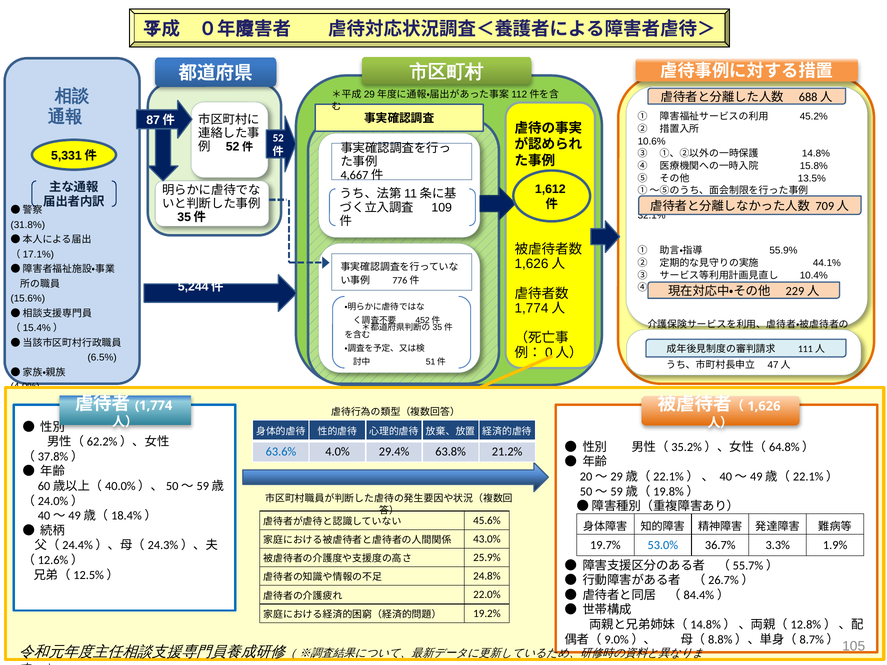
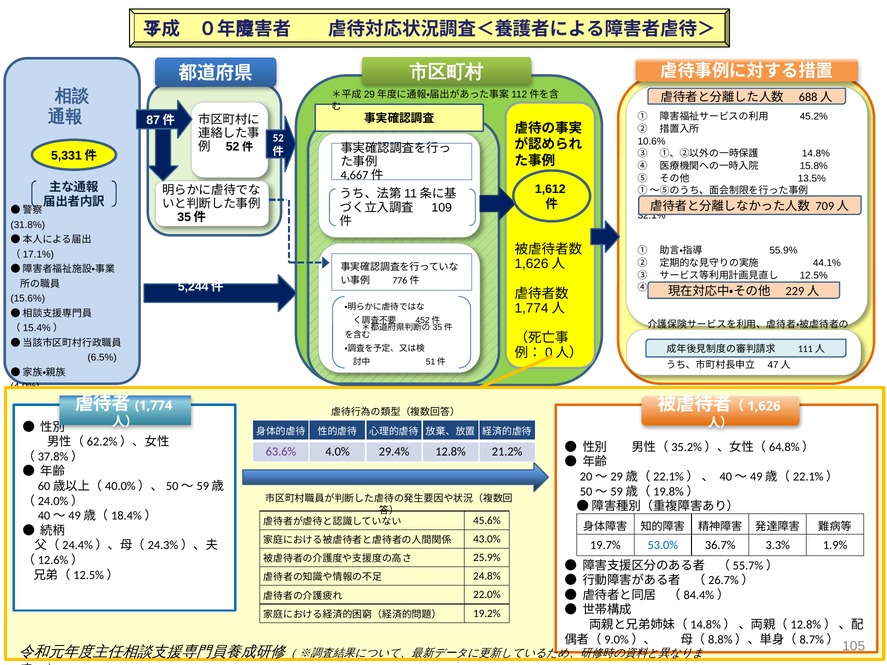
10.4%: 10.4% -> 12.5% (814, 275)
63.6% colour: blue -> purple (281, 452)
63.8%: 63.8% -> 12.8% (451, 452)
